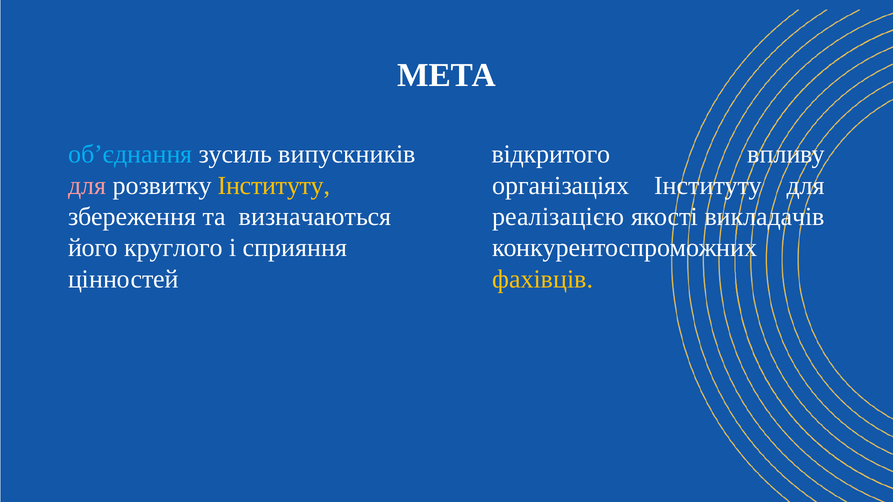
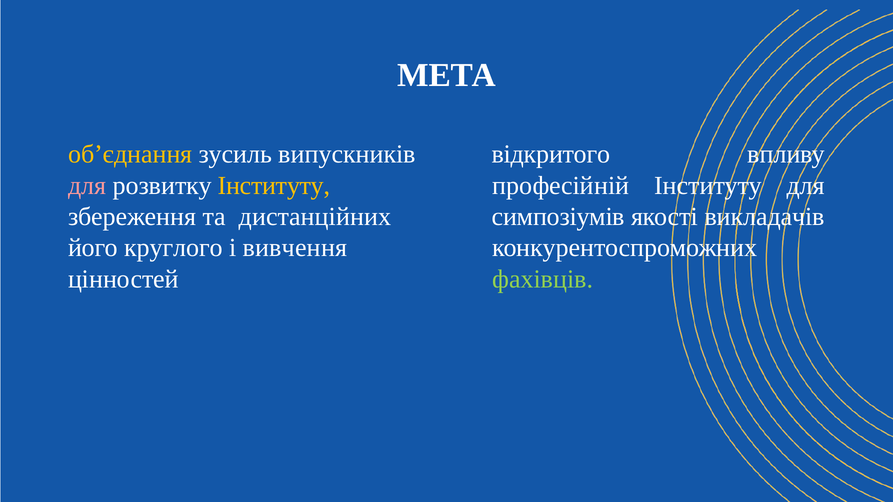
об’єднання colour: light blue -> yellow (130, 154)
організаціях: організаціях -> професійній (561, 186)
визначаються: визначаються -> дистанційних (315, 217)
реалізацією: реалізацією -> симпозіумів (558, 217)
сприяння: сприяння -> вивчення (295, 248)
фахівців colour: yellow -> light green (543, 279)
